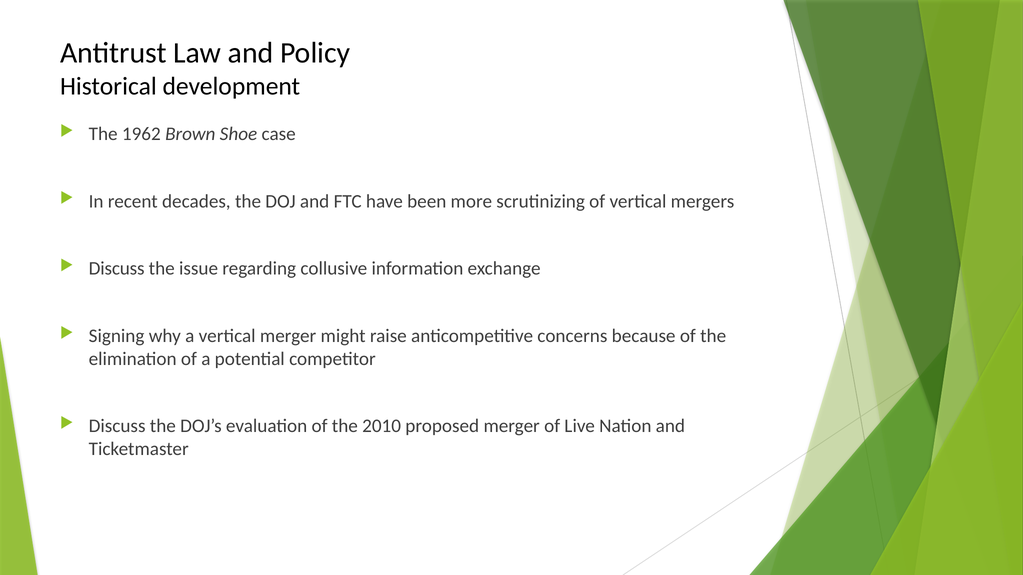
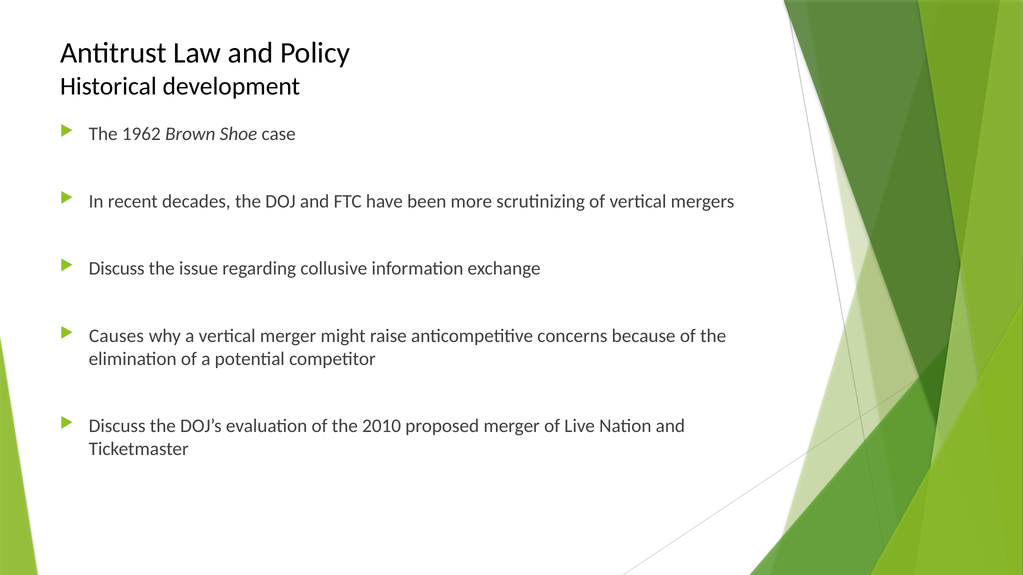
Signing: Signing -> Causes (116, 336)
